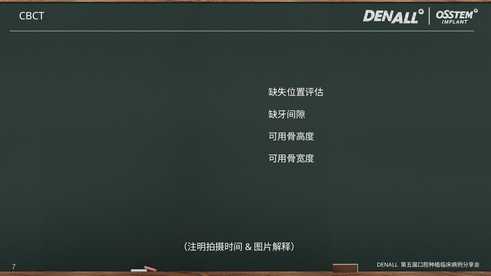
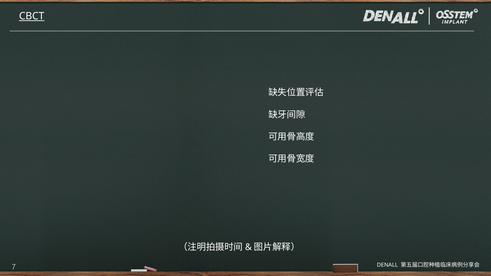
CBCT underline: none -> present (32, 16)
